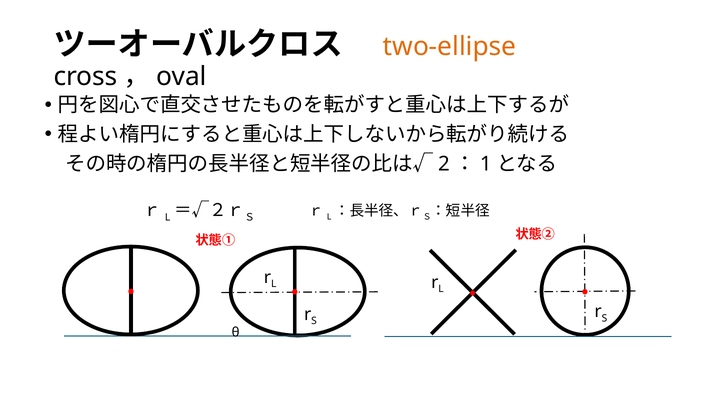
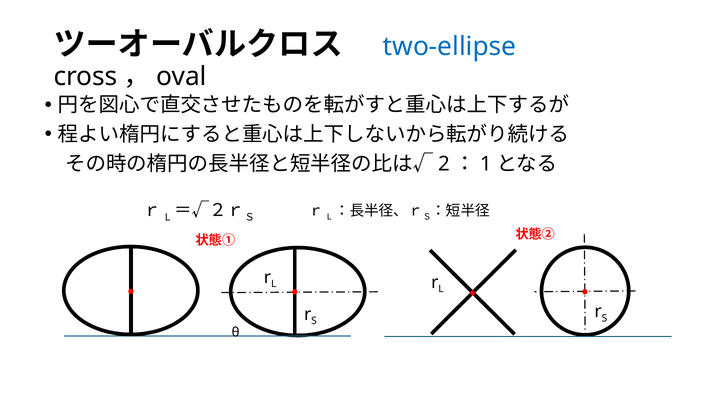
two-ellipse colour: orange -> blue (450, 47)
